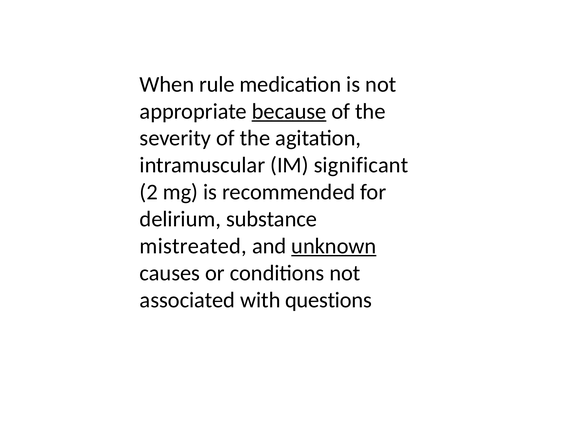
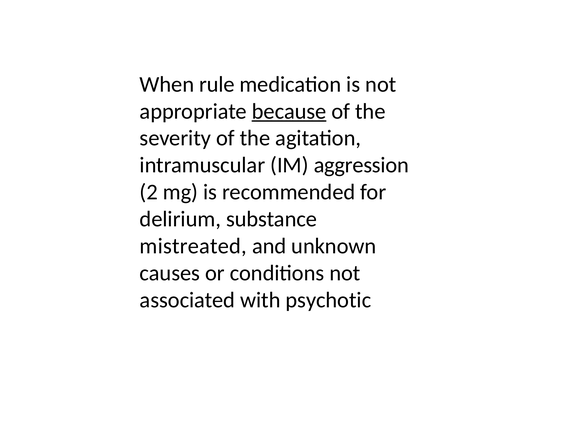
significant: significant -> aggression (361, 165)
unknown underline: present -> none (334, 246)
questions: questions -> psychotic (328, 300)
